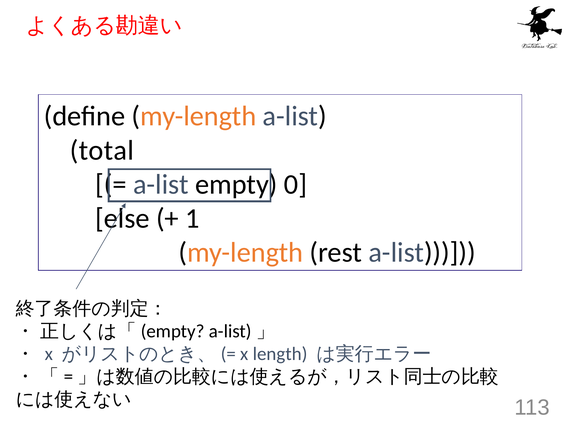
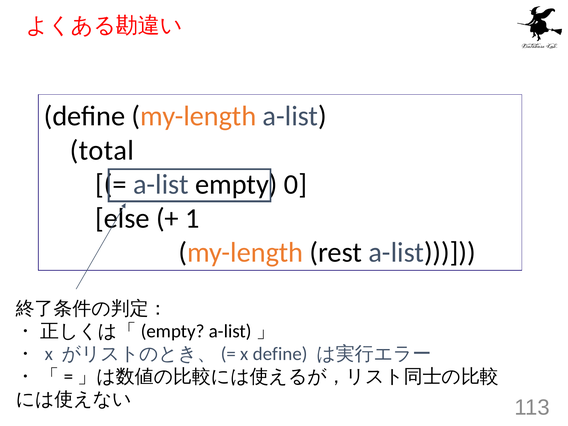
x length: length -> define (280, 354)
